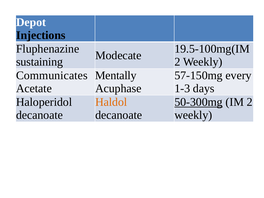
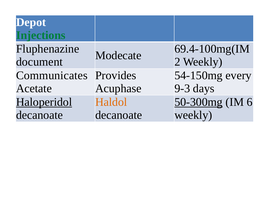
Injections colour: black -> green (41, 35)
19.5-100mg(IM: 19.5-100mg(IM -> 69.4-100mg(IM (212, 49)
sustaining: sustaining -> document (39, 62)
Mentally: Mentally -> Provides (116, 75)
57-150mg: 57-150mg -> 54-150mg (199, 75)
1-3: 1-3 -> 9-3 (182, 88)
Haloperidol underline: none -> present (44, 102)
IM 2: 2 -> 6 (250, 102)
